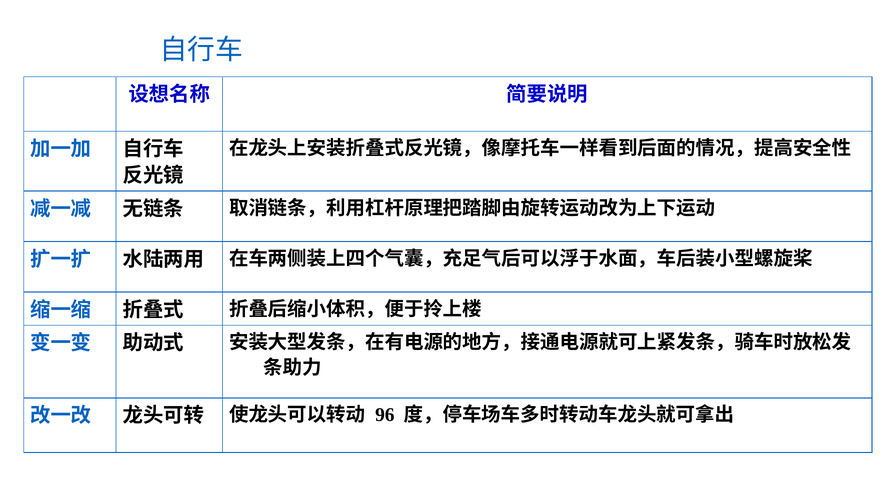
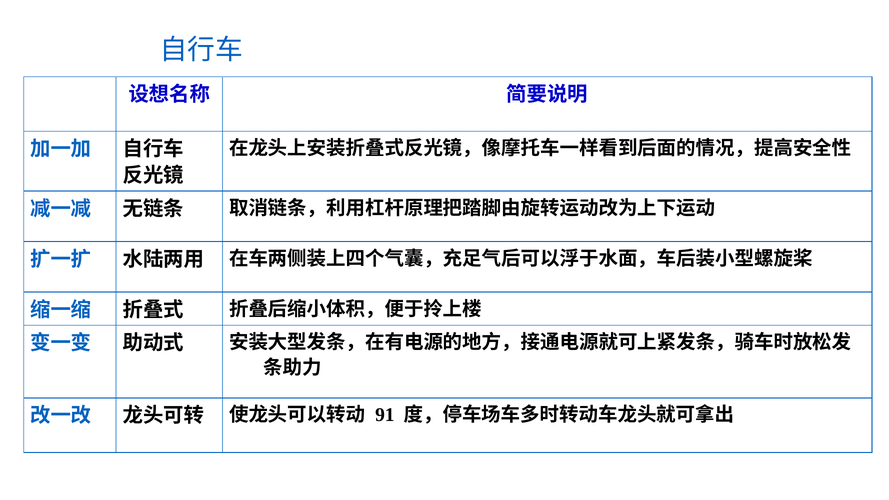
96: 96 -> 91 (385, 415)
